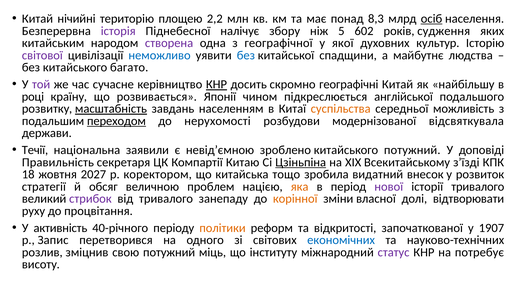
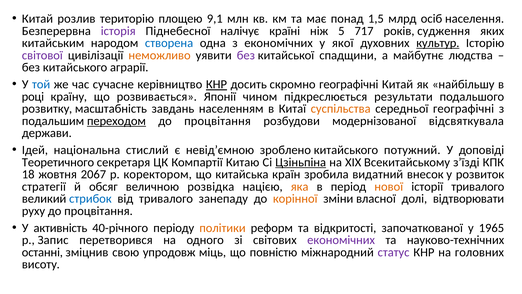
нічийні: нічийні -> розлив (76, 19)
2,2: 2,2 -> 9,1 (215, 19)
8,3: 8,3 -> 1,5 (376, 19)
осіб underline: present -> none (432, 19)
збору: збору -> країні (285, 31)
602: 602 -> 717 (364, 31)
створена colour: purple -> blue (169, 43)
з географічної: географічної -> економічних (279, 43)
культур underline: none -> present (438, 43)
неможливо colour: blue -> orange (160, 55)
без colour: blue -> purple (246, 55)
багато: багато -> аграрії (129, 67)
той colour: purple -> blue (41, 84)
англійської: англійської -> результати (403, 96)
масштабність underline: present -> none (111, 109)
середньої можливість: можливість -> географічні (464, 109)
нерухомості: нерухомості -> процвітання (218, 121)
Течії: Течії -> Ідей (35, 150)
заявили: заявили -> стислий (147, 150)
Правильність: Правильність -> Теоретичного (58, 162)
2027: 2027 -> 2067 (93, 174)
тощо: тощо -> країн (286, 174)
проблем: проблем -> розвідка (211, 186)
нової colour: purple -> orange (389, 186)
стрибок colour: purple -> blue (90, 199)
1907: 1907 -> 1965 (491, 228)
економічних colour: blue -> purple (341, 240)
розлив: розлив -> останні (42, 252)
свою потужний: потужний -> упродовж (169, 252)
інституту: інституту -> повністю (273, 252)
потребує: потребує -> головних (479, 252)
